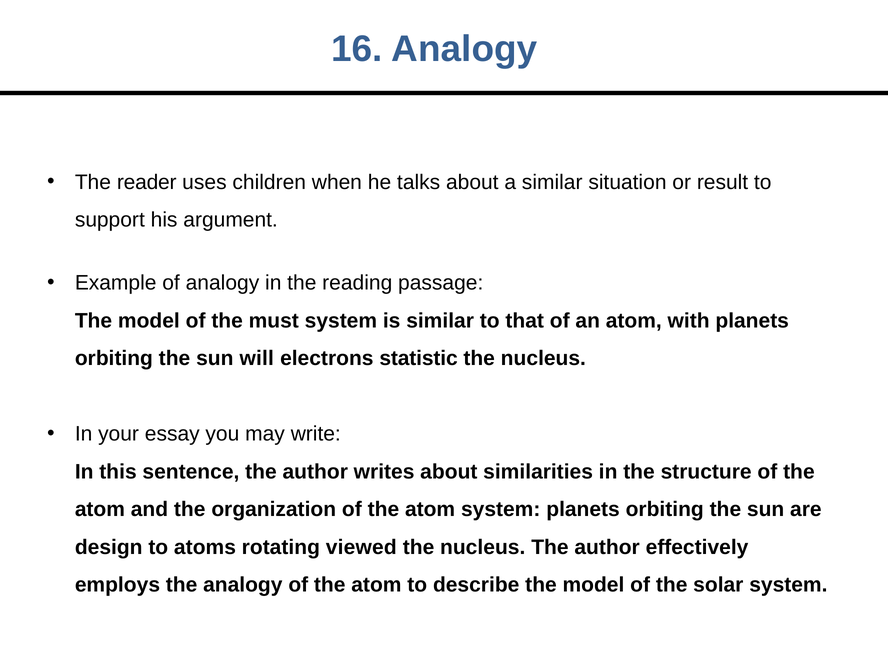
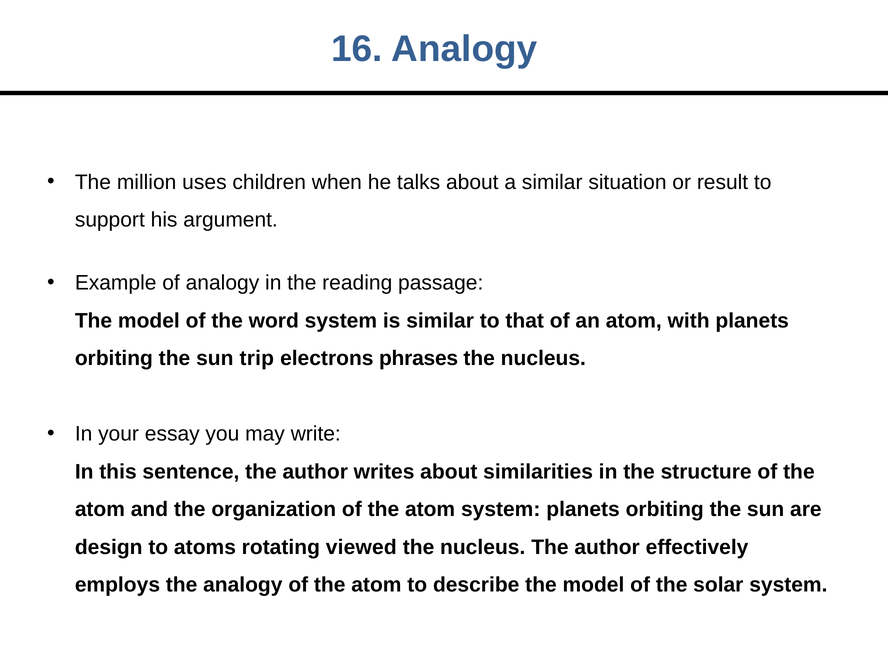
reader: reader -> million (147, 182)
must: must -> word (274, 321)
will: will -> trip (257, 358)
statistic: statistic -> phrases (419, 358)
